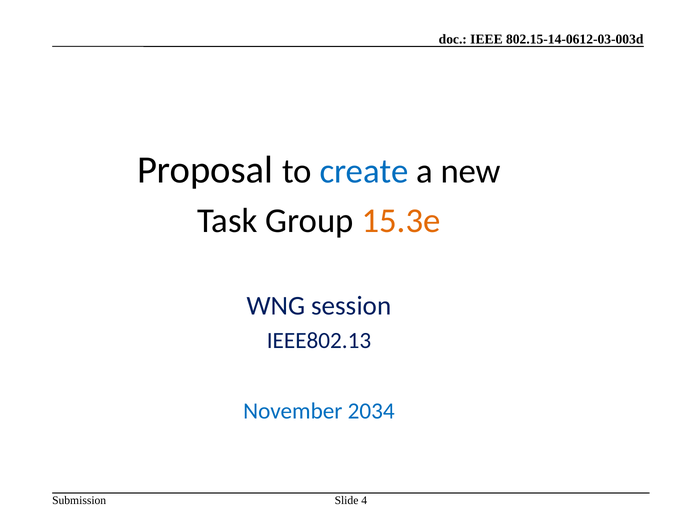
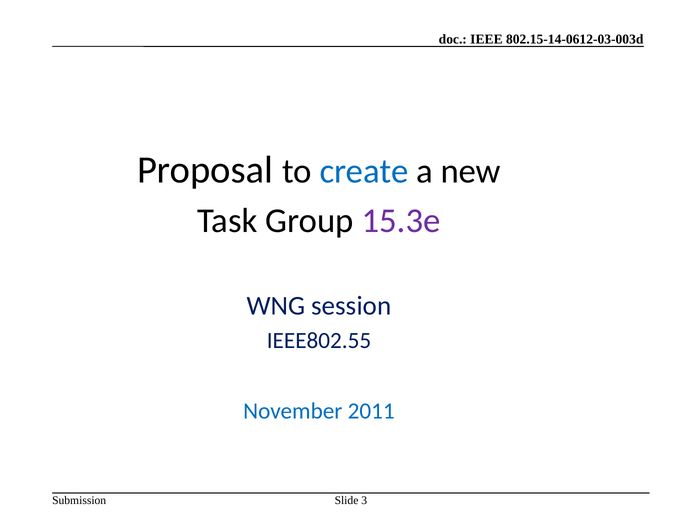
15.3e colour: orange -> purple (401, 221)
IEEE802.13: IEEE802.13 -> IEEE802.55 (319, 340)
2034: 2034 -> 2011 (371, 411)
4: 4 -> 3 (364, 501)
